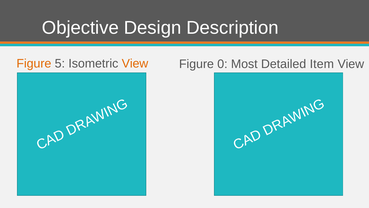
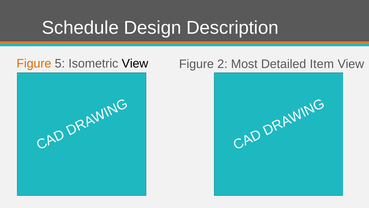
Objective: Objective -> Schedule (80, 28)
View colour: orange -> black (135, 63)
0: 0 -> 2 (222, 64)
